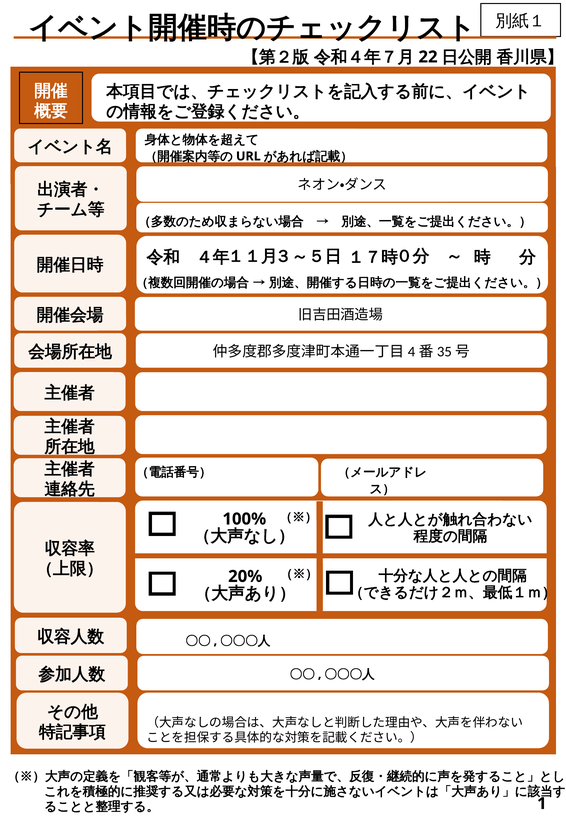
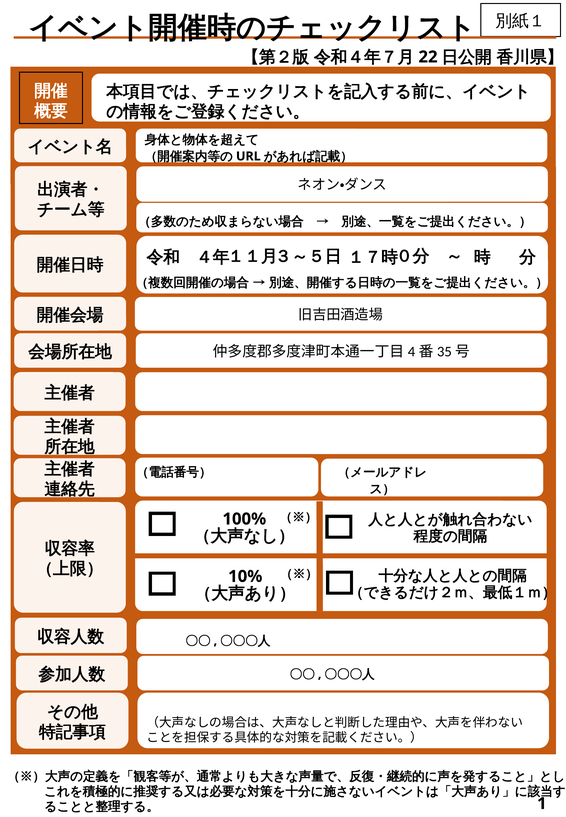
20%: 20% -> 10% (245, 577)
